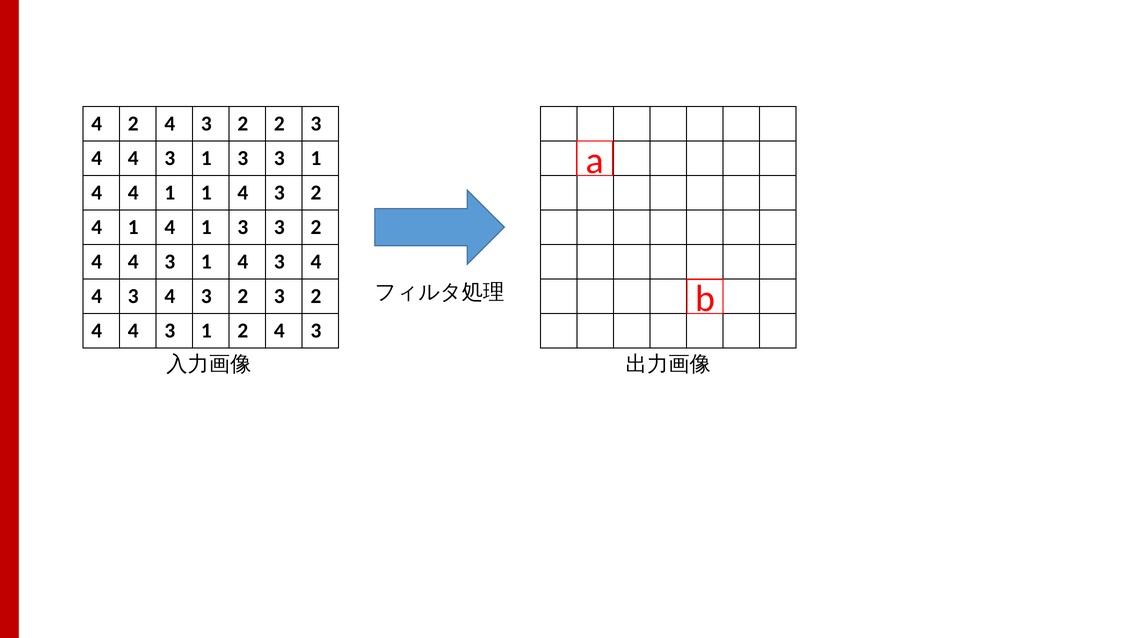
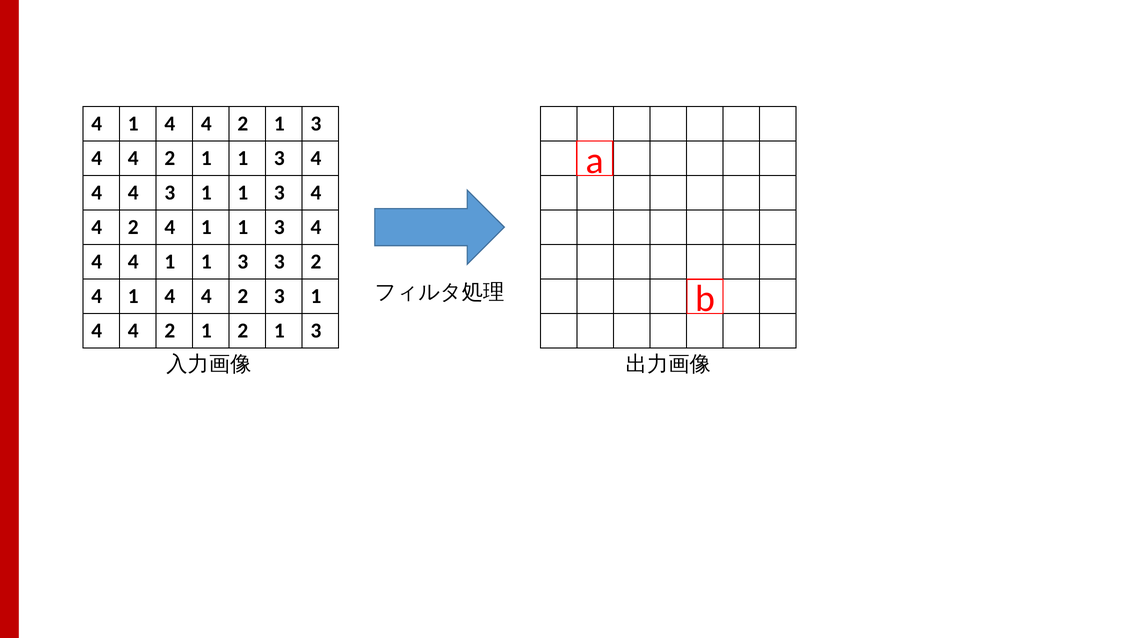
2: 2 -> 1 (133, 124)
3: 3 -> 4 (206, 124)
2: 2 -> 1 (279, 124)
3: 3 -> 2 (170, 159)
3: 3 -> 1 (243, 159)
1: 1 -> 4 (316, 159)
4 4 1: 1 -> 3 (170, 193)
4: 4 -> 1 (243, 193)
2: 2 -> 4 (316, 193)
1: 1 -> 2 (133, 228)
3: 3 -> 1 (243, 228)
2: 2 -> 4 (316, 228)
3: 3 -> 1 (170, 262)
4: 4 -> 3 (243, 262)
4: 4 -> 2 (316, 262)
3: 3 -> 1 (133, 297)
3: 3 -> 4 (206, 297)
2 3 2: 2 -> 1 (316, 297)
3: 3 -> 2 (170, 331)
1 2 4: 4 -> 1 (279, 331)
